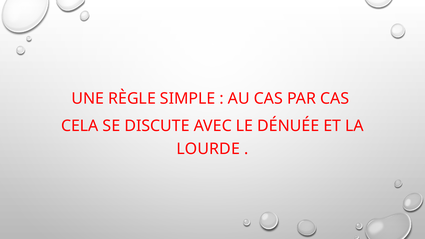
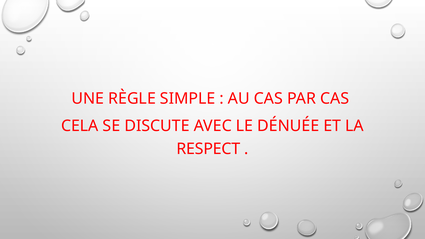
LOURDE: LOURDE -> RESPECT (208, 149)
